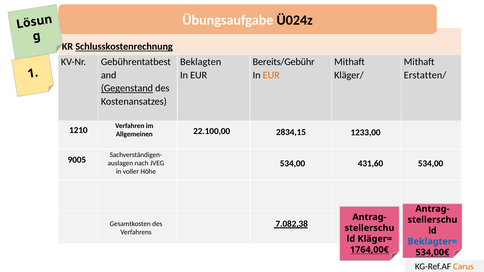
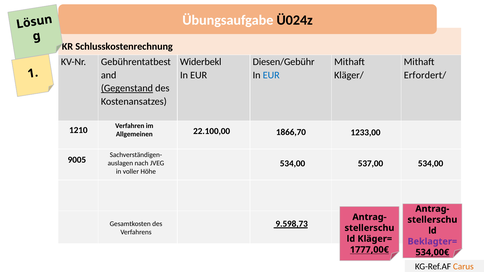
Schlusskostenrechnung underline: present -> none (124, 47)
Beklagten: Beklagten -> Widerbekl (201, 62)
Bereits/Gebühr: Bereits/Gebühr -> Diesen/Gebühr (284, 62)
EUR colour: orange -> blue (271, 75)
Erstatten/: Erstatten/ -> Erfordert/ (425, 75)
2834,15: 2834,15 -> 1866,70 (291, 132)
431,60: 431,60 -> 537,00 (371, 164)
7.082,38: 7.082,38 -> 9.598,73 (292, 224)
Beklagter= colour: blue -> purple (432, 242)
1764,00€: 1764,00€ -> 1777,00€ (369, 250)
